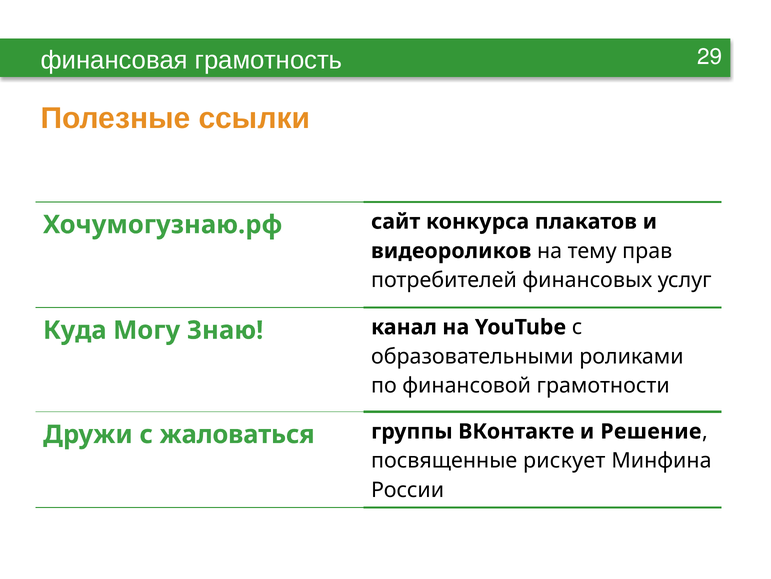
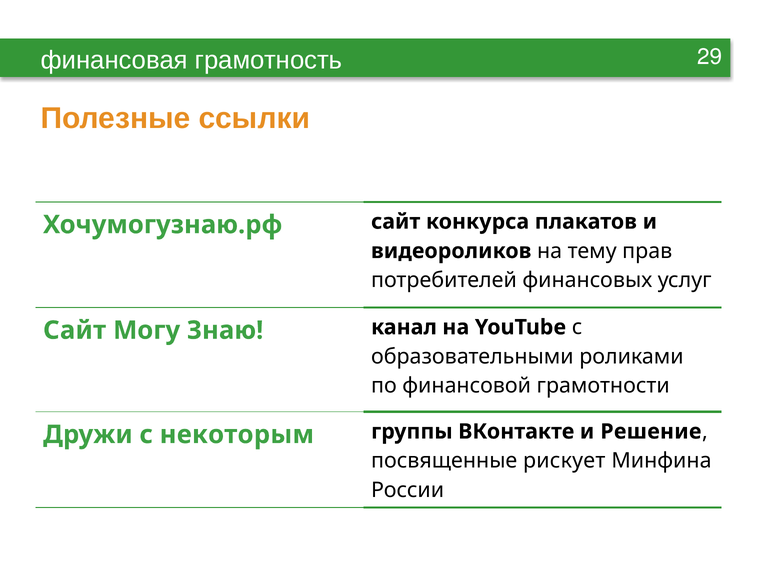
Куда: Куда -> Сайт (75, 330)
жаловаться: жаловаться -> некоторым (237, 434)
